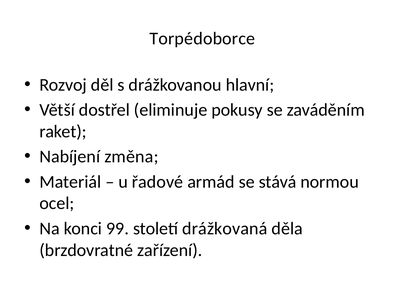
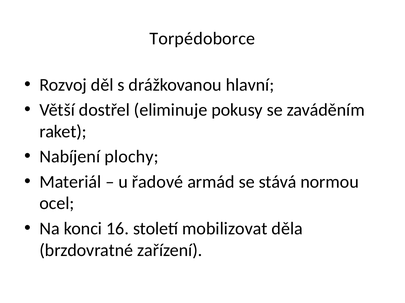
změna: změna -> plochy (131, 157)
99: 99 -> 16 (118, 229)
drážkovaná: drážkovaná -> mobilizovat (225, 229)
